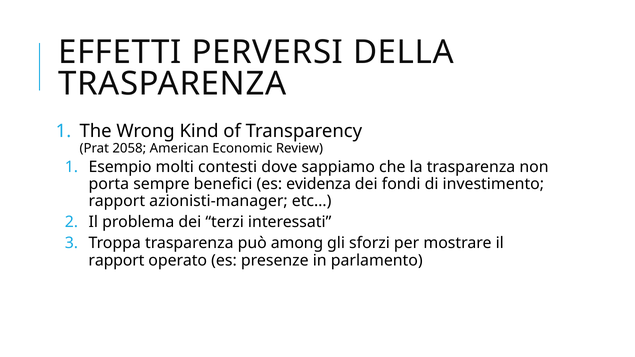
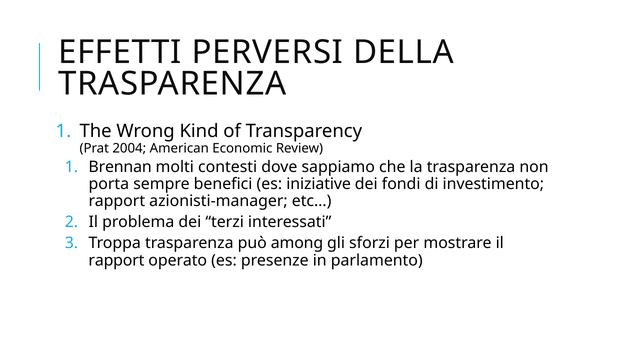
2058: 2058 -> 2004 (129, 148)
Esempio: Esempio -> Brennan (120, 167)
evidenza: evidenza -> iniziative (319, 184)
